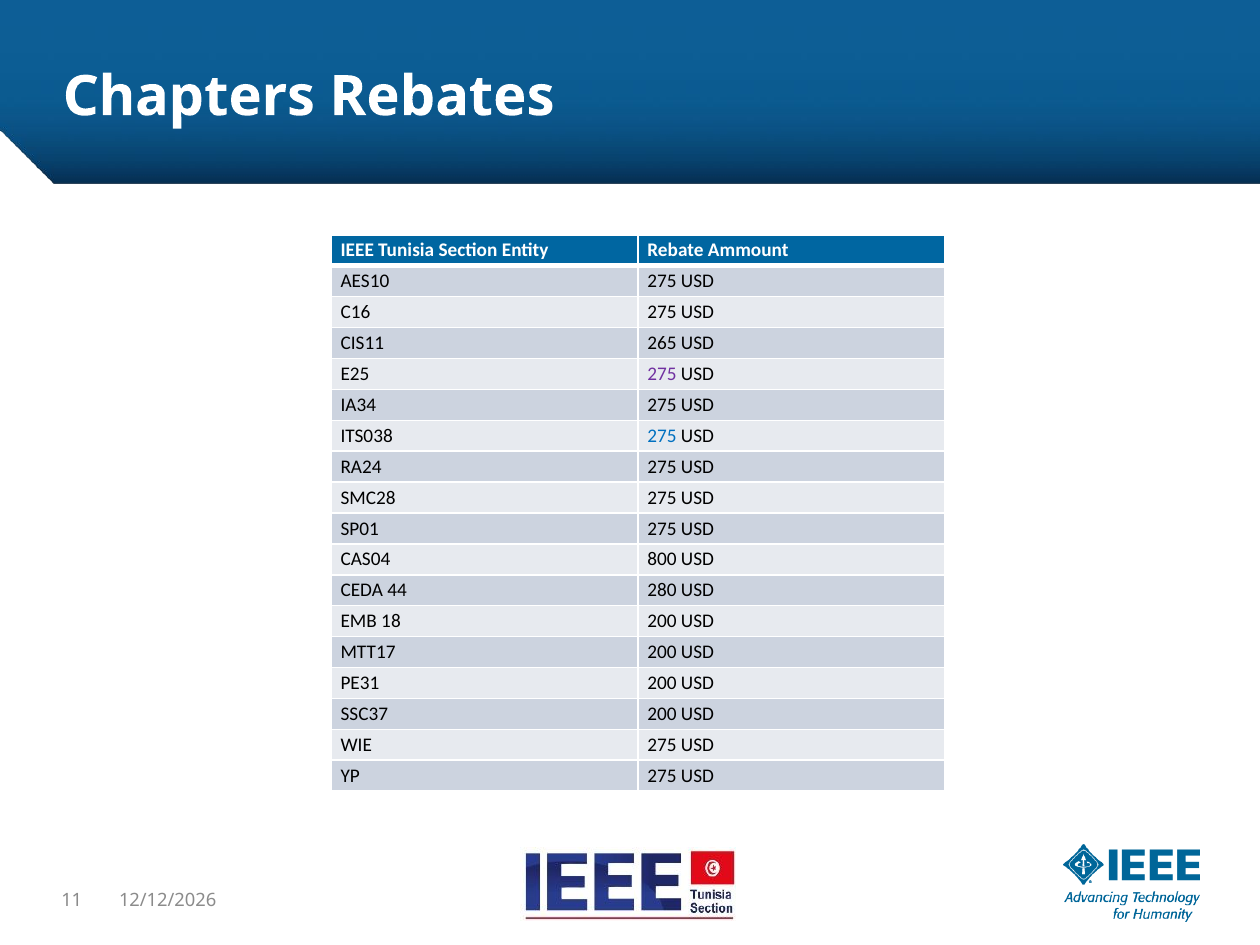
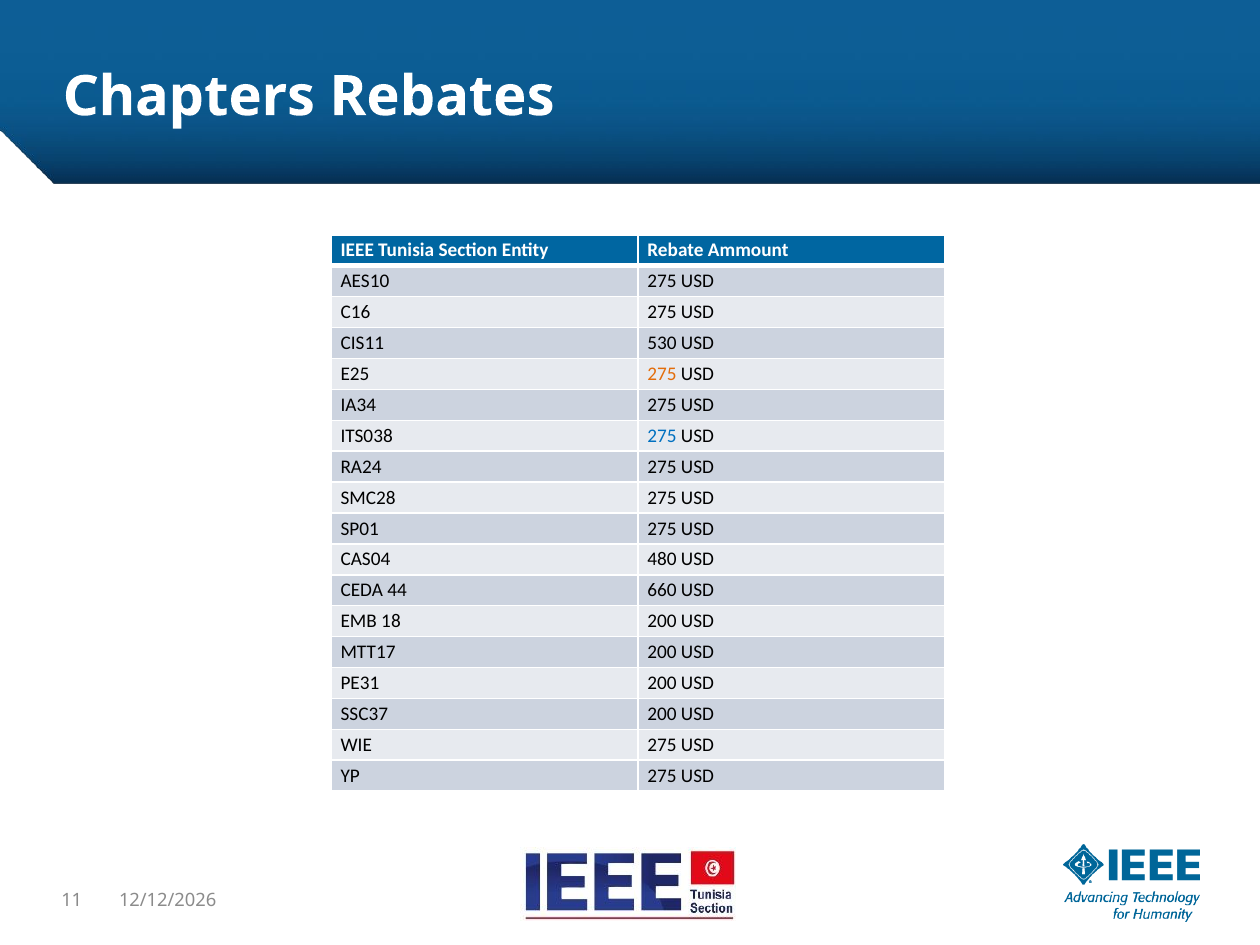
265: 265 -> 530 (662, 343)
275 colour: purple -> orange (662, 374)
800: 800 -> 480 (662, 560)
280: 280 -> 660 (662, 590)
